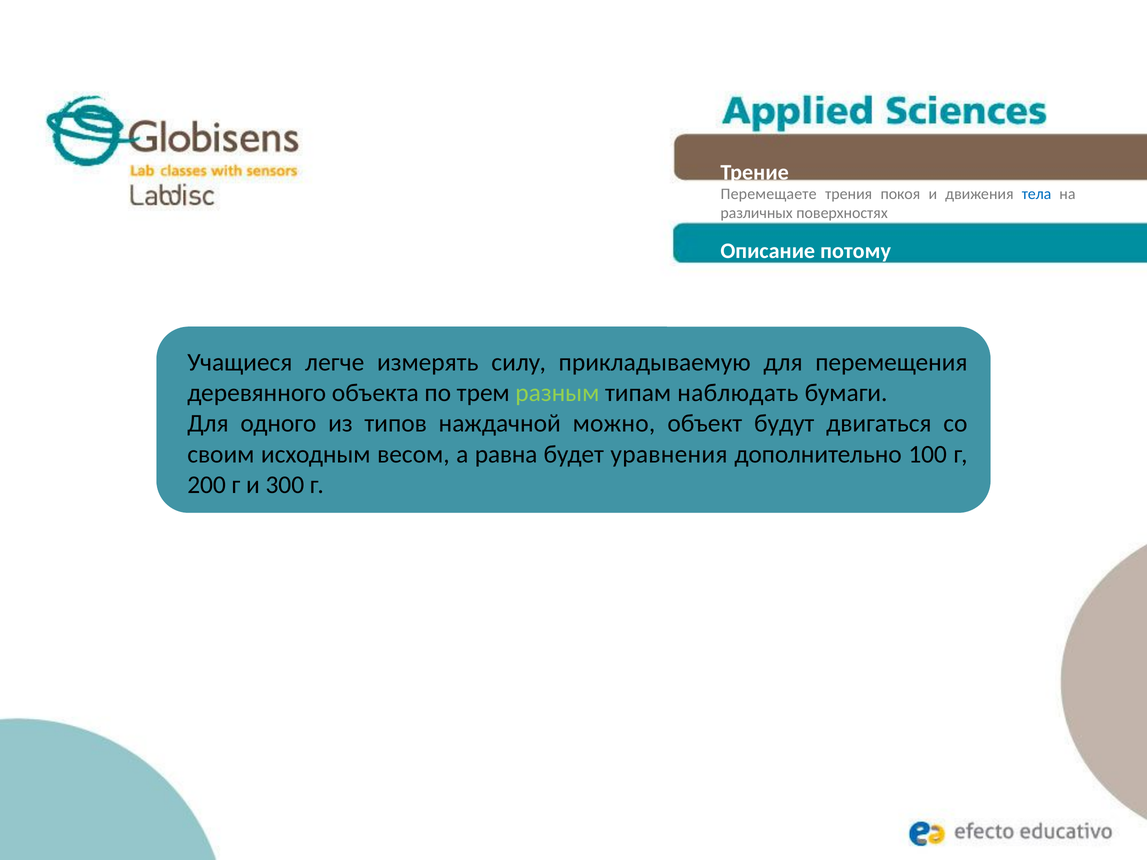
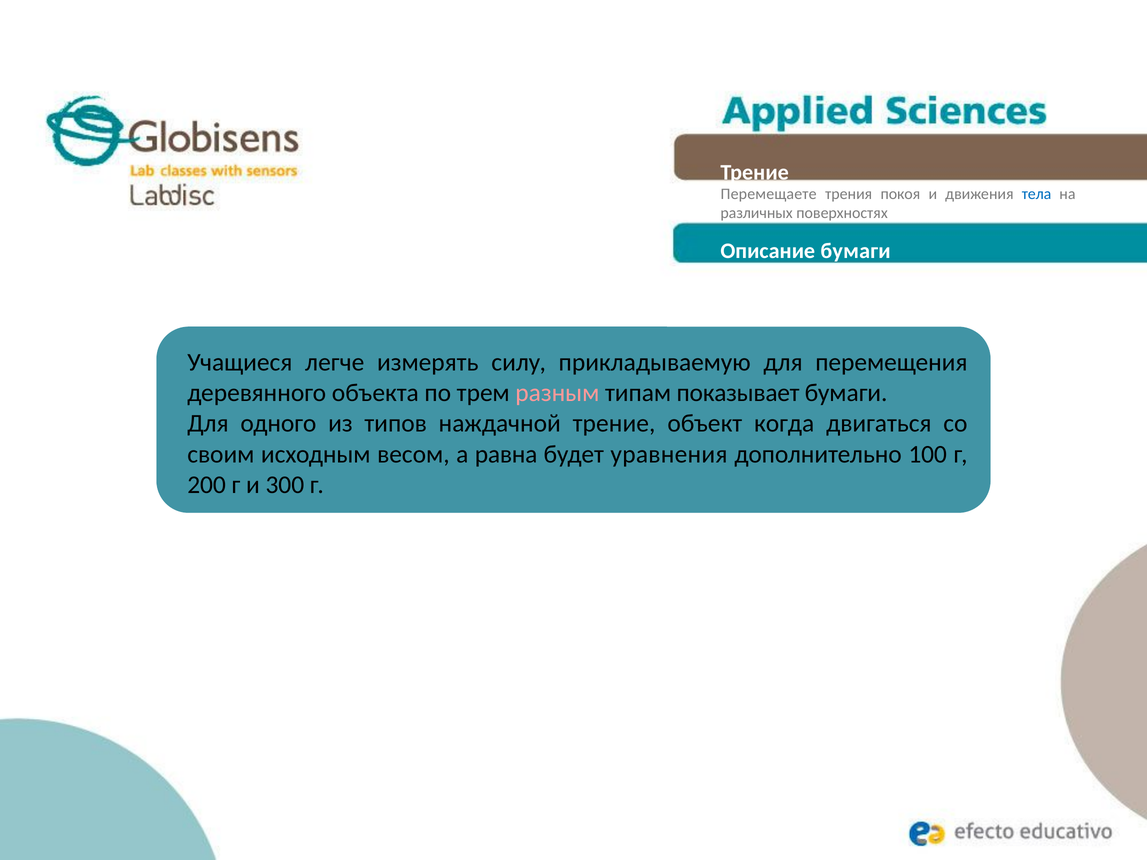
Описание потому: потому -> бумаги (856, 251)
разным colour: light green -> pink (557, 393)
наблюдать: наблюдать -> показывает (738, 393)
наждачной можно: можно -> трение (614, 424)
будут: будут -> когда (784, 424)
